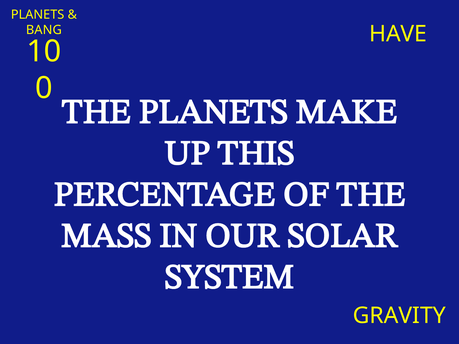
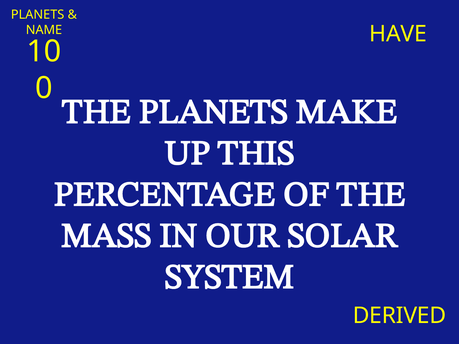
BANG: BANG -> NAME (44, 30)
GRAVITY: GRAVITY -> DERIVED (399, 316)
